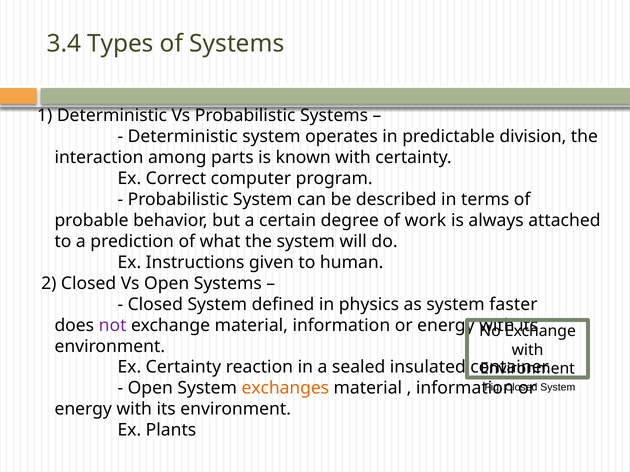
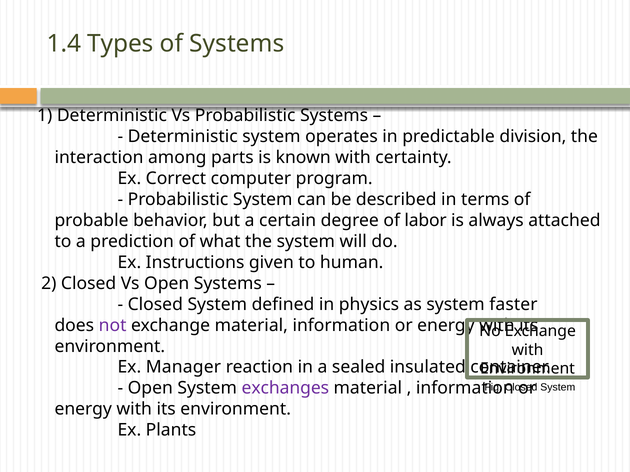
3.4: 3.4 -> 1.4 (64, 44)
work: work -> labor (426, 221)
Ex Certainty: Certainty -> Manager (183, 368)
exchanges colour: orange -> purple (285, 389)
